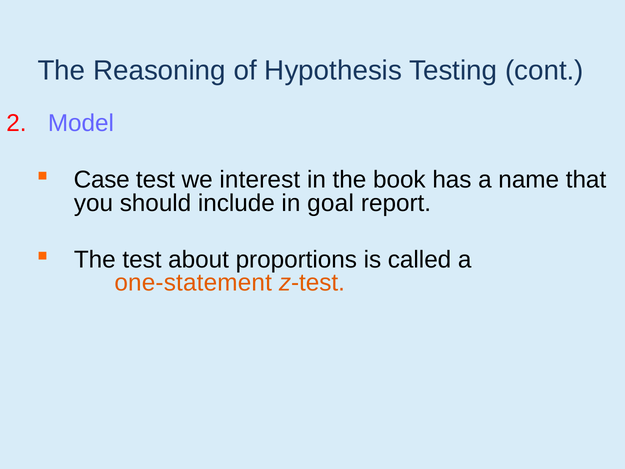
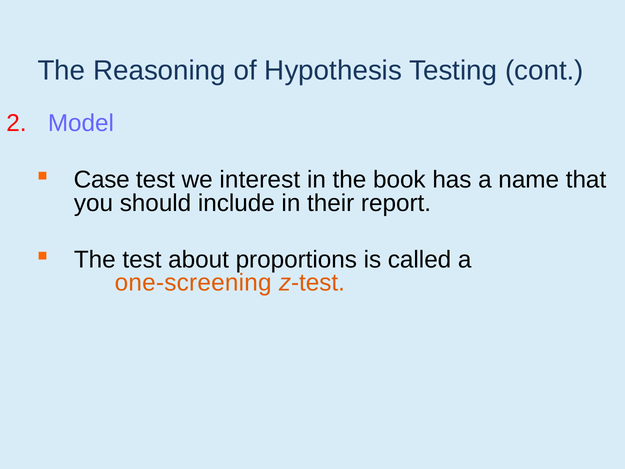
goal: goal -> their (331, 203)
one-statement: one-statement -> one-screening (193, 283)
